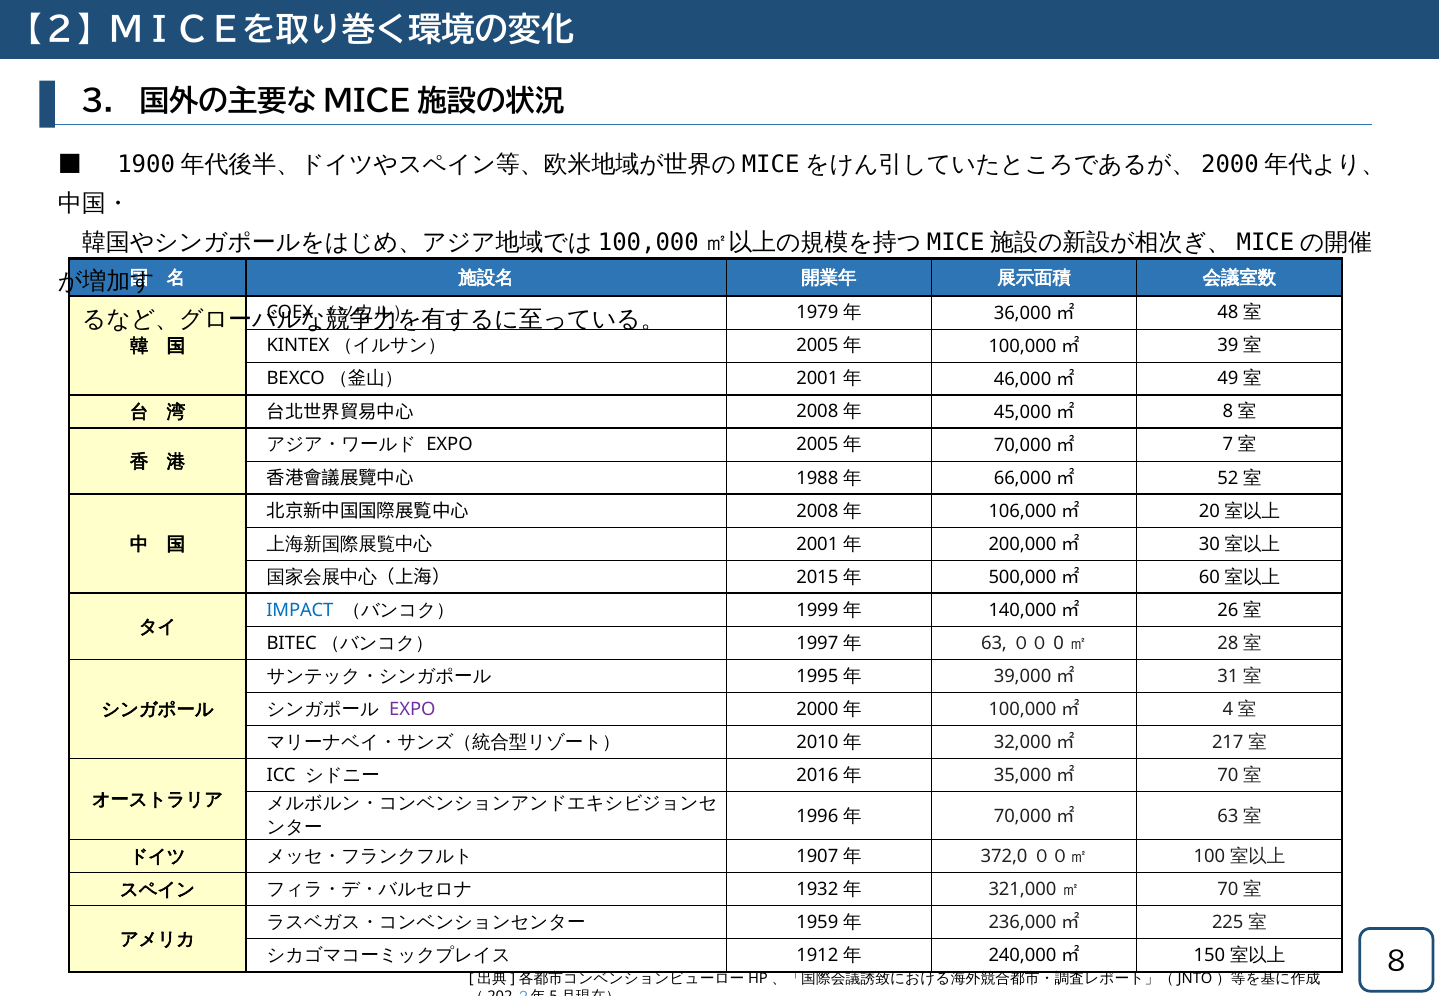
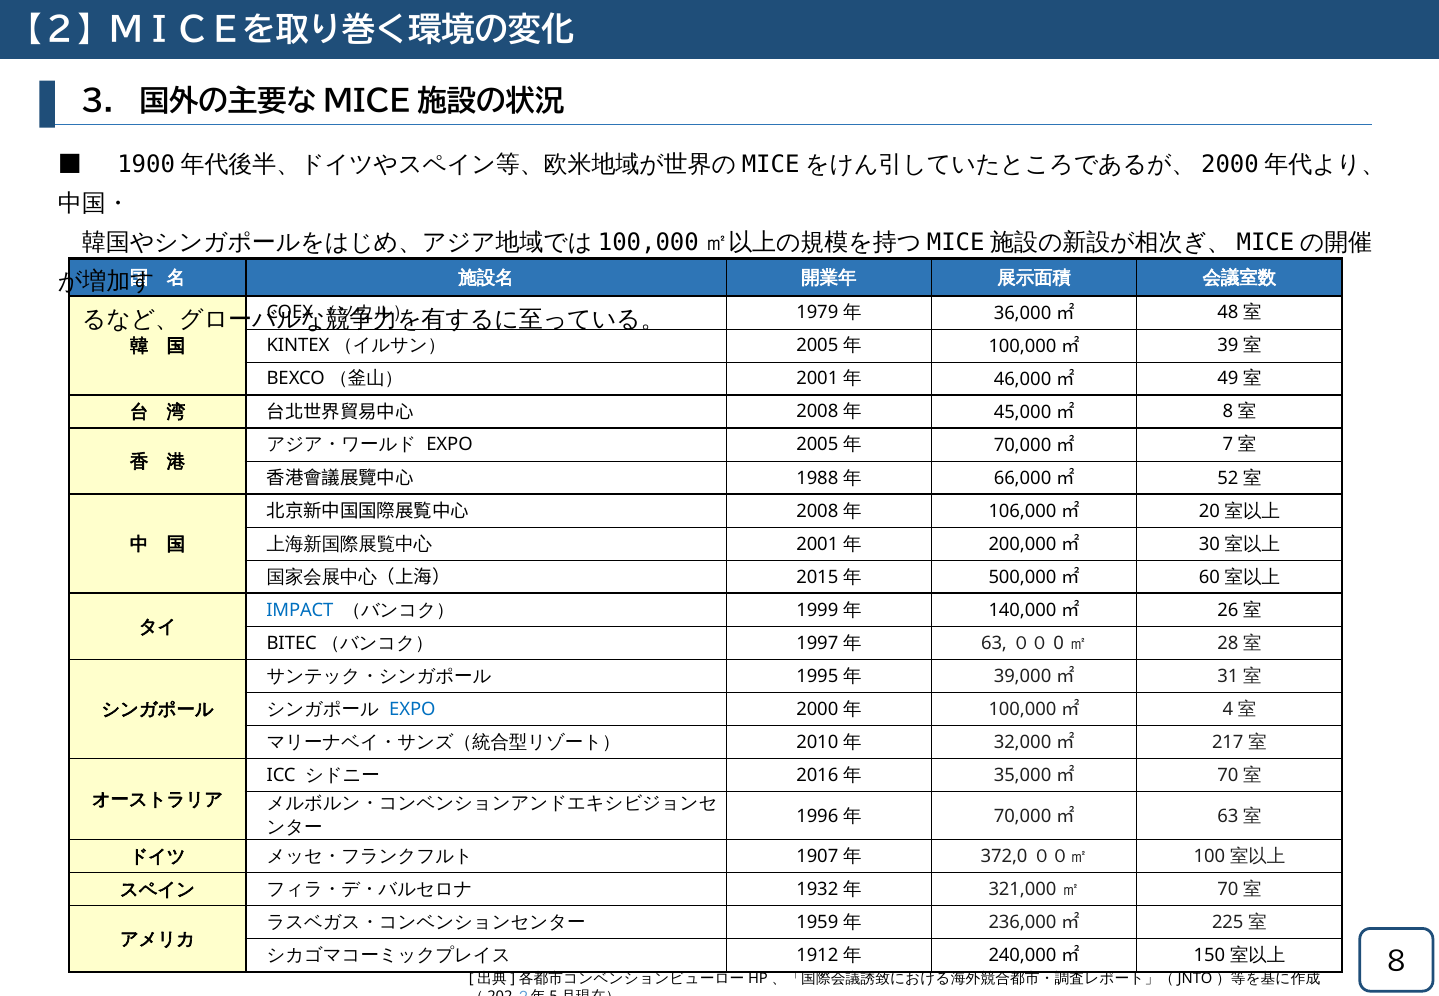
EXPO colour: purple -> blue (412, 709)
